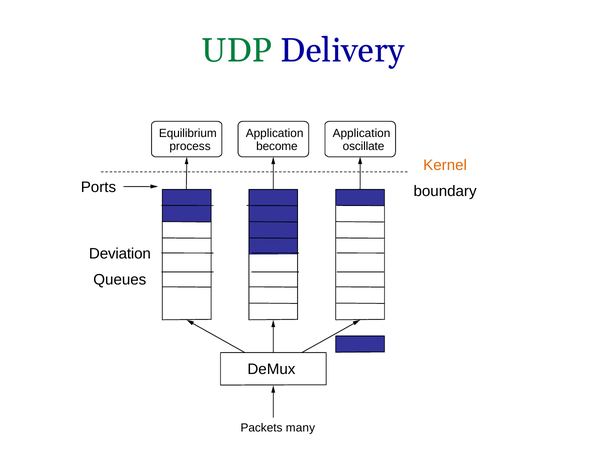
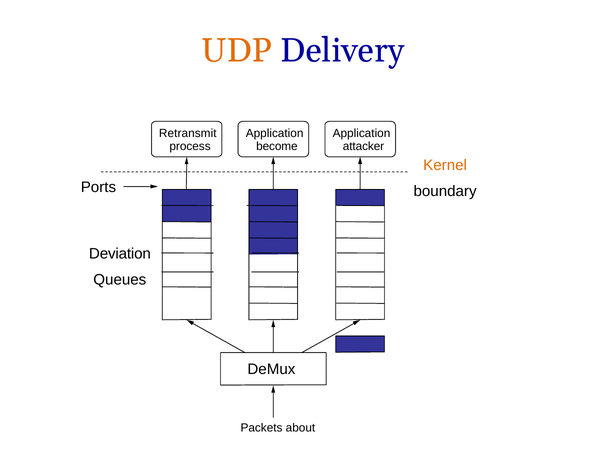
UDP colour: green -> orange (237, 50)
Equilibrium: Equilibrium -> Retransmit (188, 133)
oscillate: oscillate -> attacker (363, 146)
many: many -> about (300, 427)
